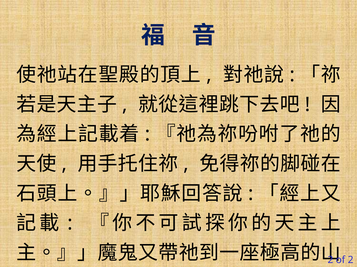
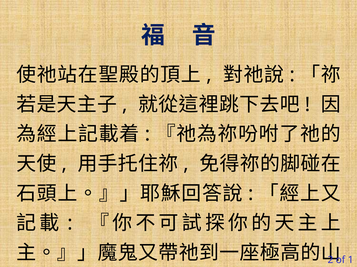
2: 2 -> 1 (351, 261)
